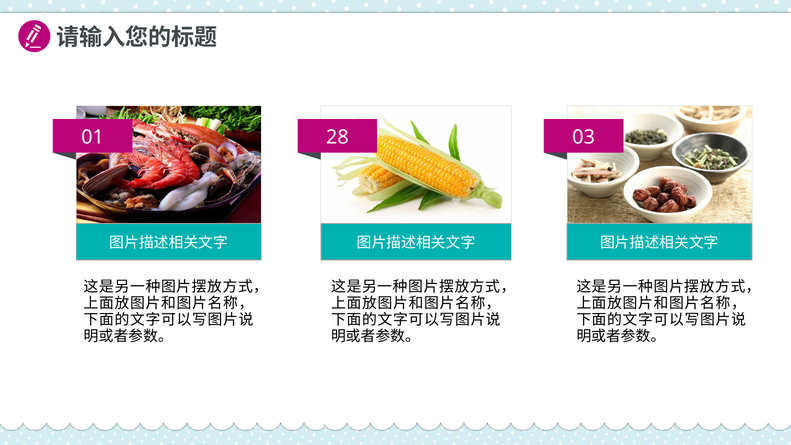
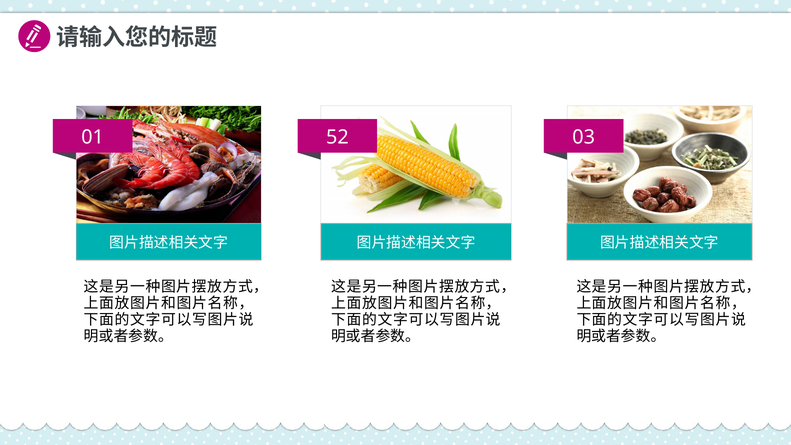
28: 28 -> 52 (337, 137)
